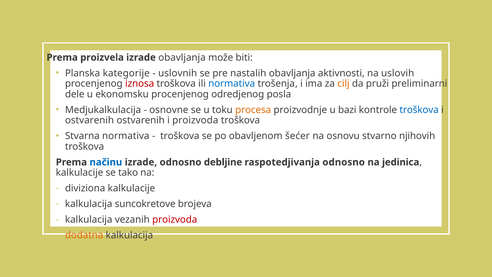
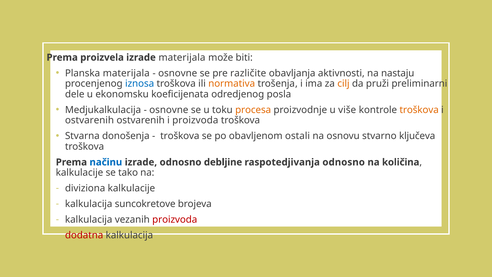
izrade obavljanja: obavljanja -> materijala (182, 57)
Planska kategorije: kategorije -> materijala (126, 73)
uslovnih: uslovnih -> osnovne (178, 73)
nastalih: nastalih -> različite (248, 73)
uslovih: uslovih -> nastaju (398, 73)
iznosa colour: red -> blue (140, 84)
normativa colour: blue -> orange (232, 84)
ekonomsku procenjenog: procenjenog -> koeficijenata (180, 94)
bazi: bazi -> više (347, 110)
troškova colour: blue -> orange (419, 110)
Stvarna normativa: normativa -> donošenja (126, 136)
šećer: šećer -> ostali (297, 136)
njihovih: njihovih -> ključeva (417, 136)
jedinica: jedinica -> količina (401, 162)
dodatna colour: orange -> red (84, 235)
